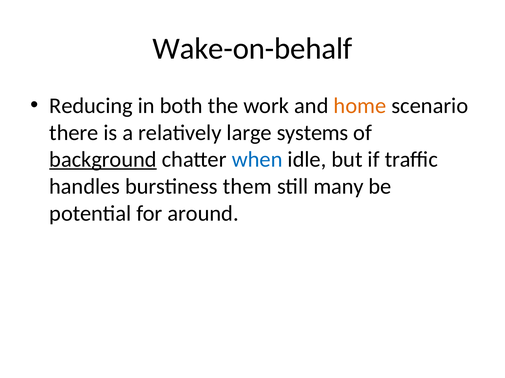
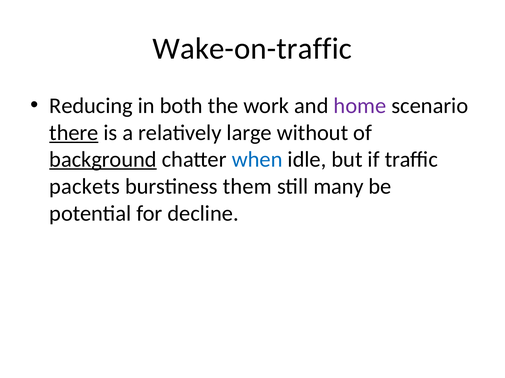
Wake-on-behalf: Wake-on-behalf -> Wake-on-traffic (252, 49)
home colour: orange -> purple (360, 106)
there underline: none -> present (74, 133)
systems: systems -> without (312, 133)
handles: handles -> packets (85, 187)
around: around -> decline (203, 214)
